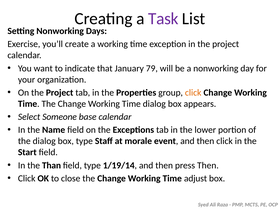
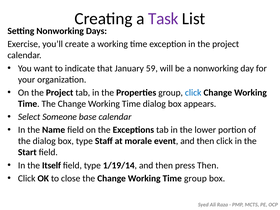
79: 79 -> 59 (152, 68)
click colour: orange -> blue (193, 93)
Than: Than -> Itself (51, 165)
Time adjust: adjust -> group (195, 178)
